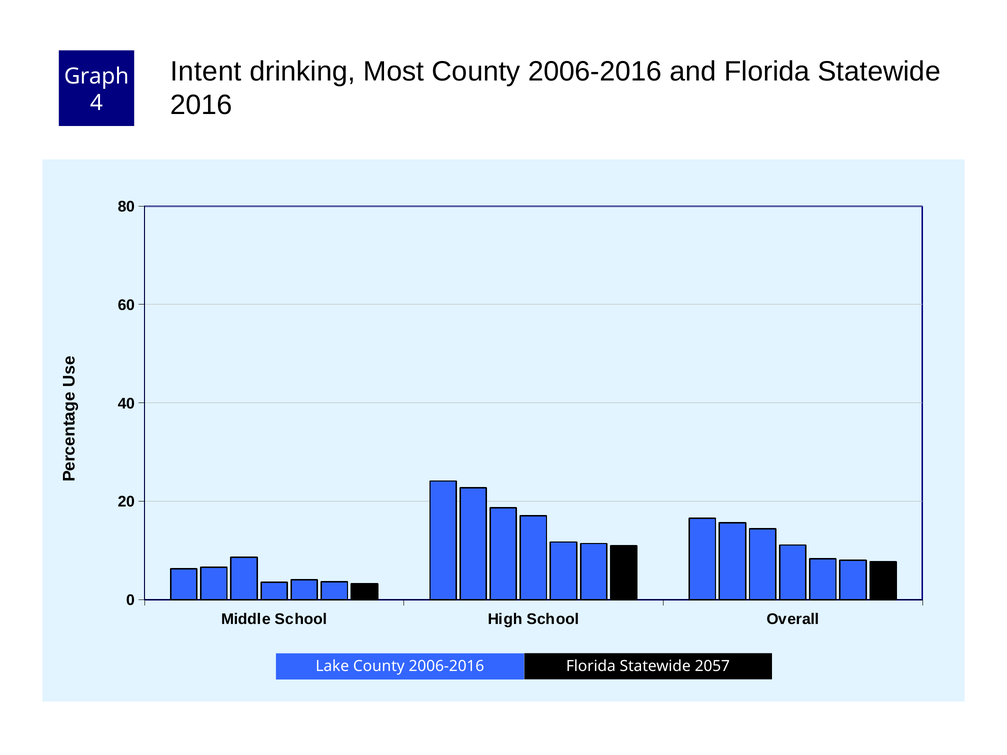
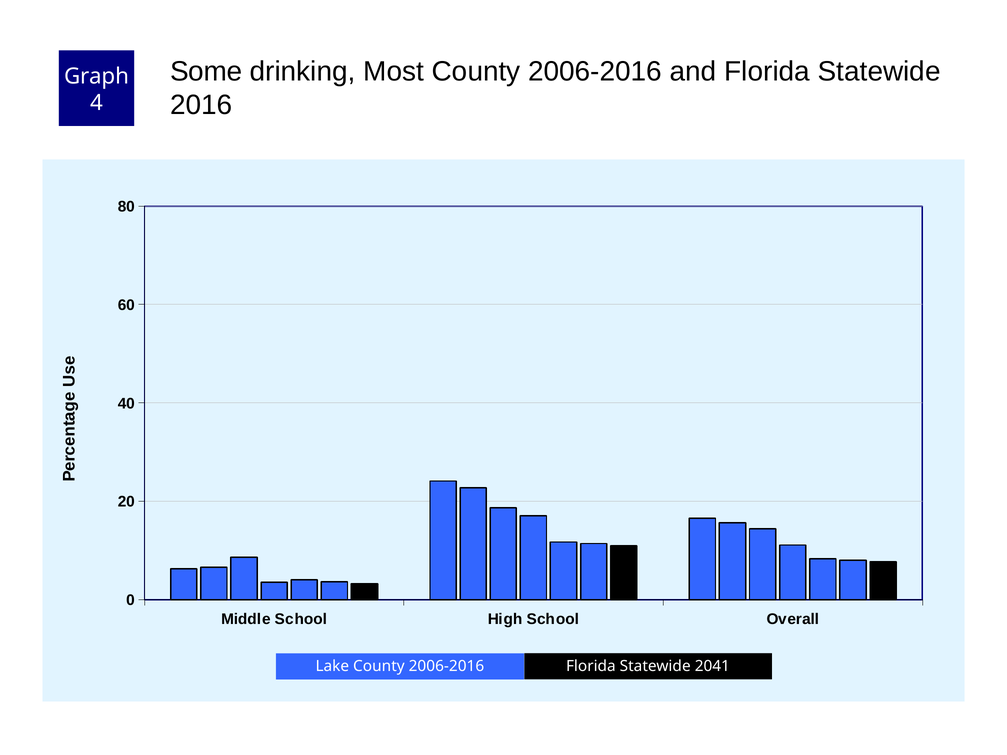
Intent: Intent -> Some (206, 72)
2057: 2057 -> 2041 (712, 666)
